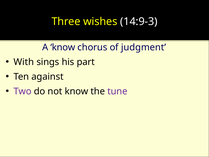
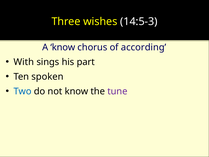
14:9-3: 14:9-3 -> 14:5-3 (139, 21)
judgment: judgment -> according (144, 47)
against: against -> spoken (47, 77)
Two colour: purple -> blue (23, 91)
